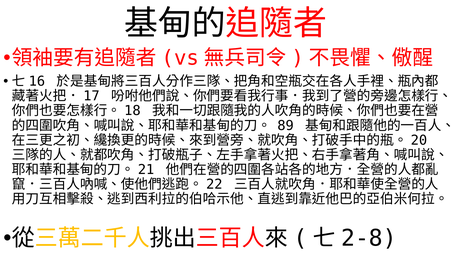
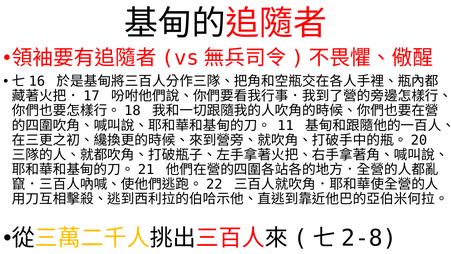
89: 89 -> 11 (286, 125)
